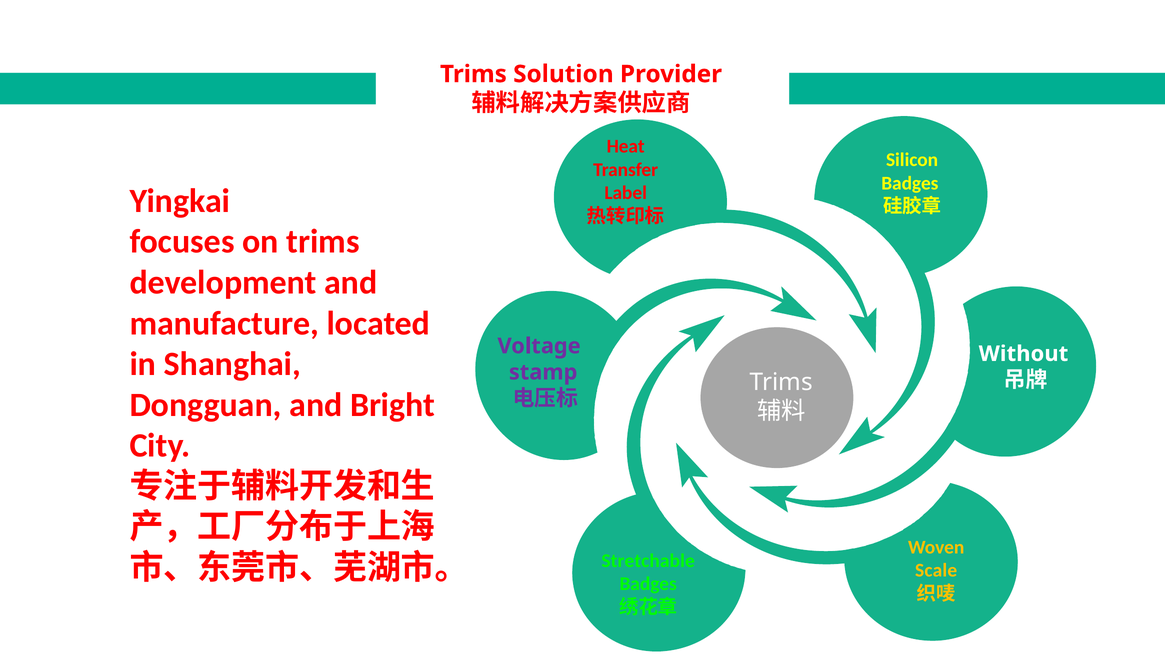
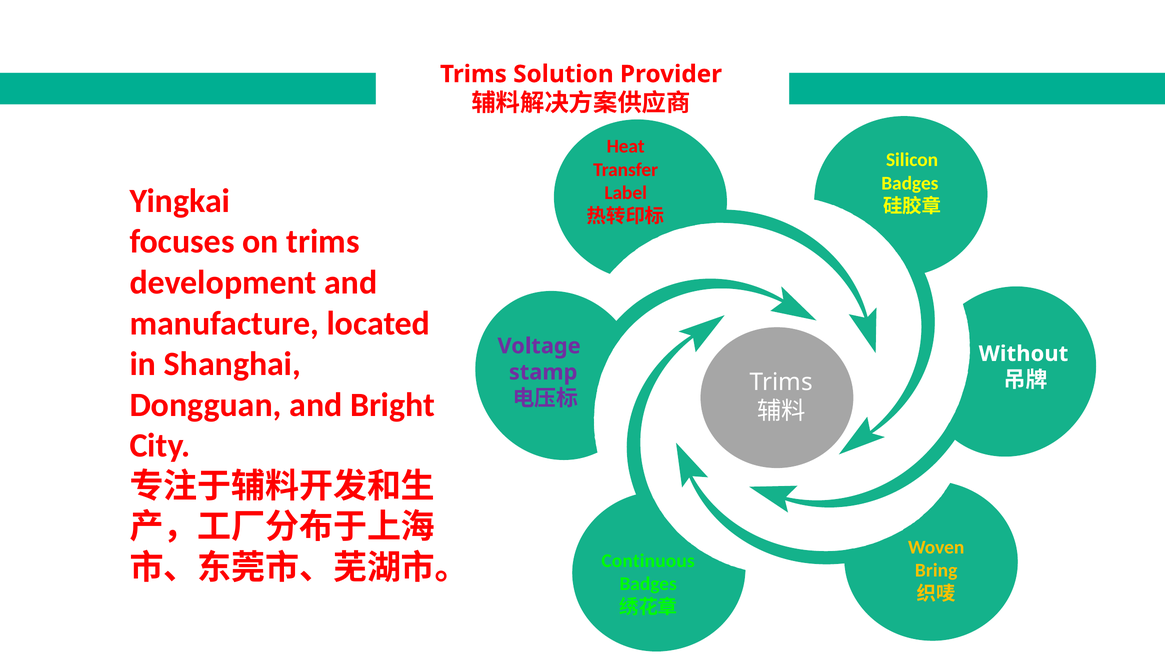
Stretchable: Stretchable -> Continuous (648, 561)
Scale: Scale -> Bring (936, 571)
